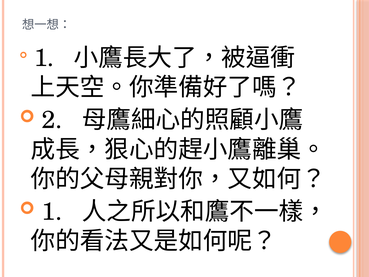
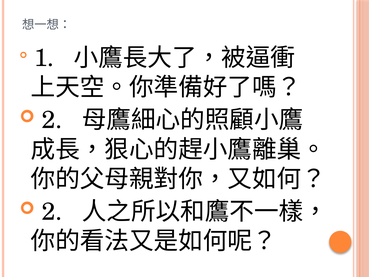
1: 1 -> 2 (52, 212)
